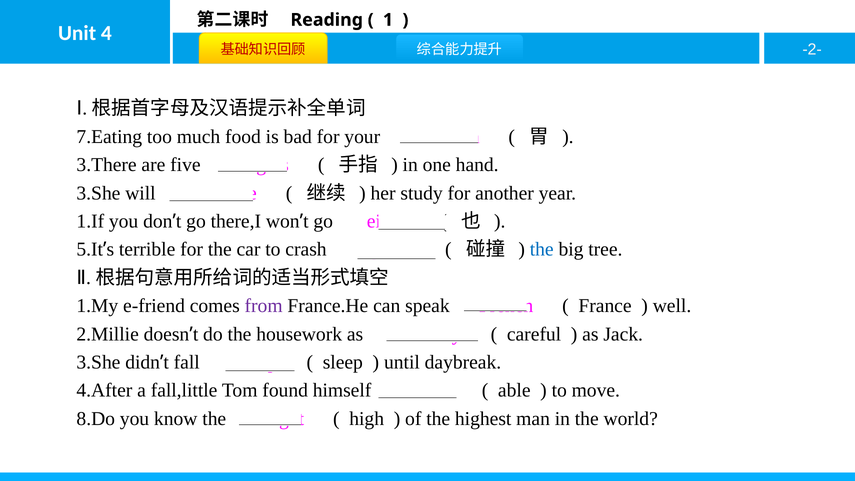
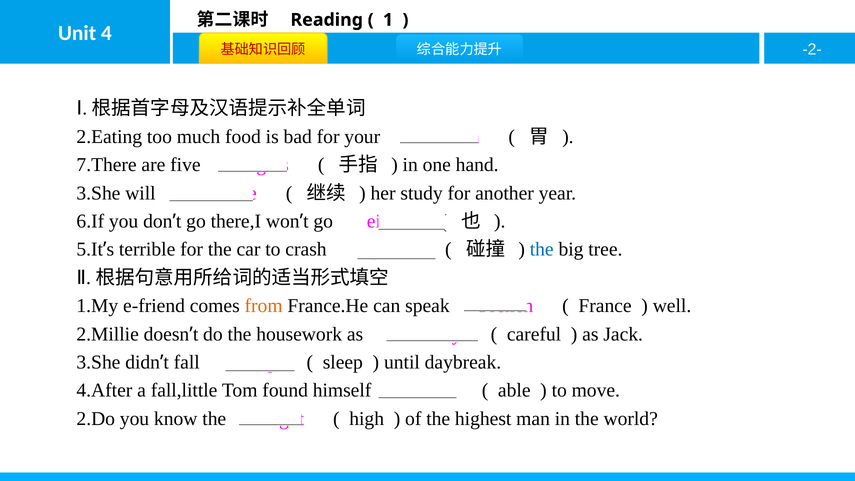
7.Eating: 7.Eating -> 2.Eating (109, 137)
3.There: 3.There -> 7.There (107, 165)
1.If: 1.If -> 6.If (90, 221)
from colour: purple -> orange (264, 306)
8.Do: 8.Do -> 2.Do (96, 419)
